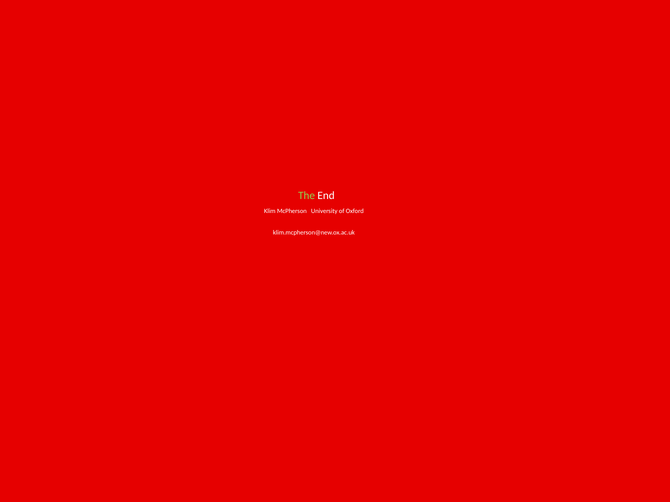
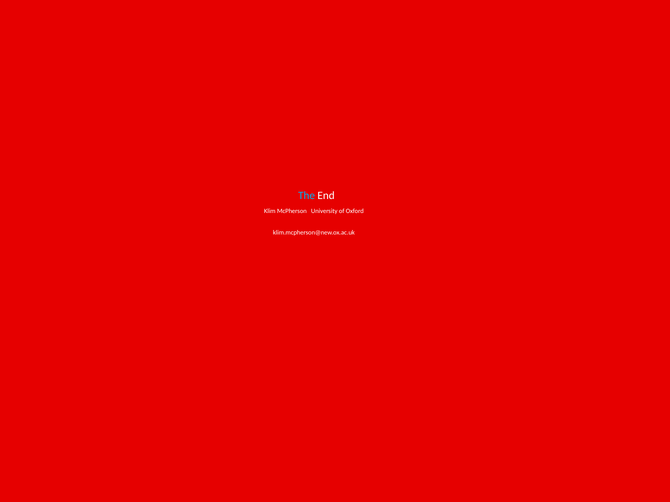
The colour: light green -> light blue (307, 196)
